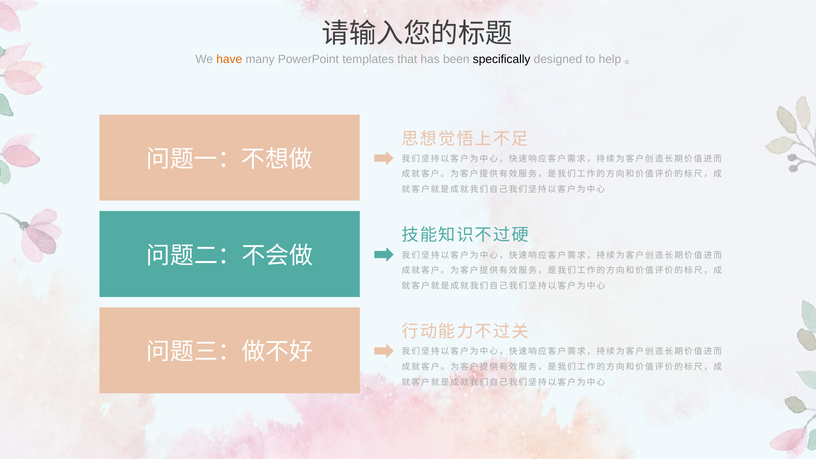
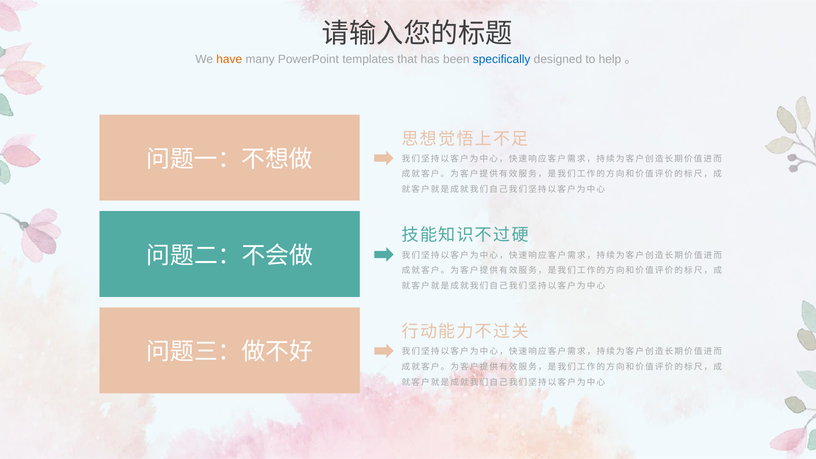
specifically colour: black -> blue (502, 59)
